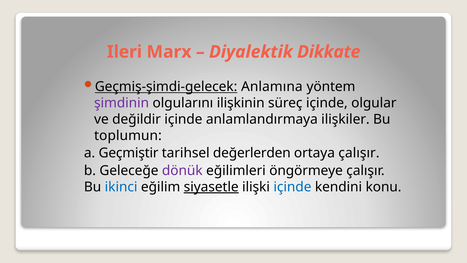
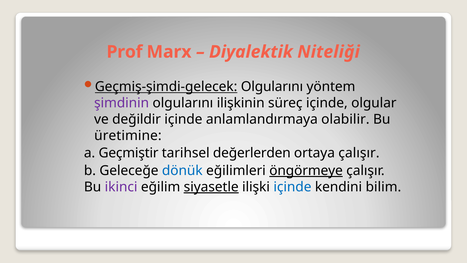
Ileri: Ileri -> Prof (125, 52)
Dikkate: Dikkate -> Niteliği (329, 52)
Geçmiş-şimdi-gelecek Anlamına: Anlamına -> Olgularını (272, 86)
ilişkiler: ilişkiler -> olabilir (345, 119)
toplumun: toplumun -> üretimine (128, 135)
dönük colour: purple -> blue (182, 170)
öngörmeye underline: none -> present (306, 170)
ikinci colour: blue -> purple (121, 187)
konu: konu -> bilim (383, 187)
